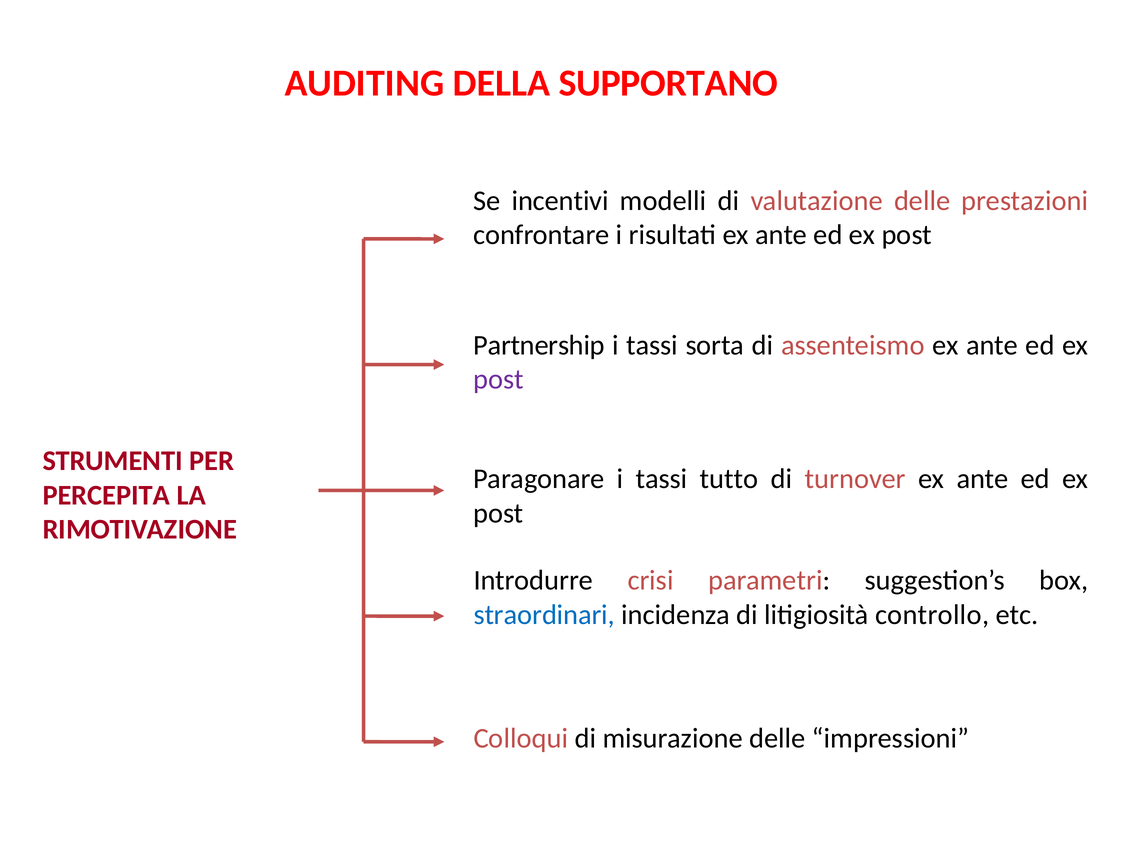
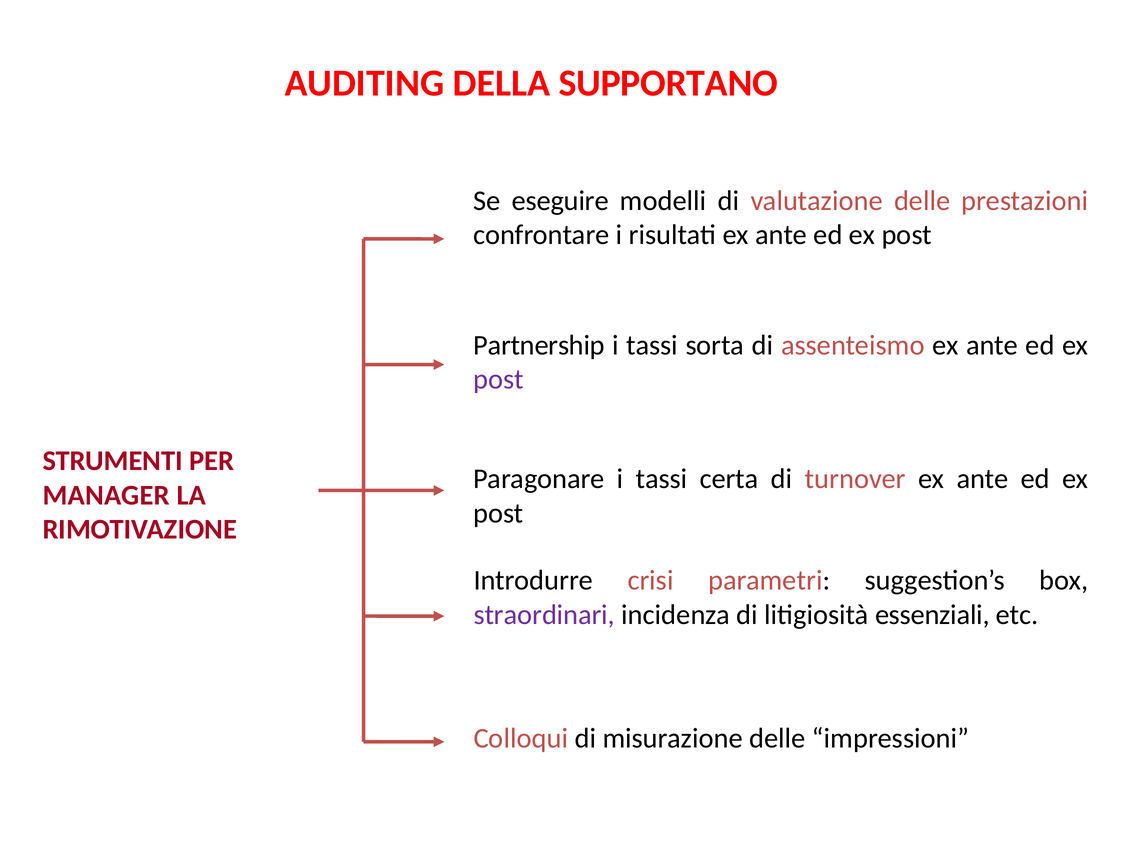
incentivi: incentivi -> eseguire (560, 201)
tutto: tutto -> certa (729, 479)
PERCEPITA: PERCEPITA -> MANAGER (106, 495)
straordinari colour: blue -> purple (544, 615)
controllo: controllo -> essenziali (932, 615)
